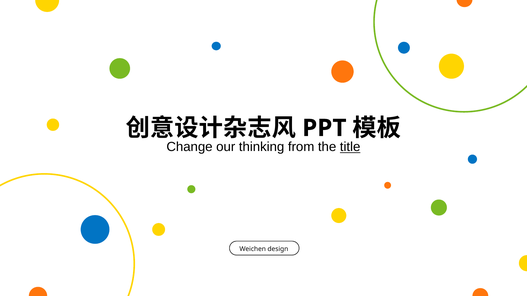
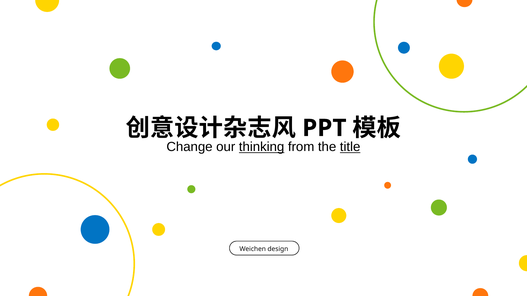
thinking underline: none -> present (262, 147)
